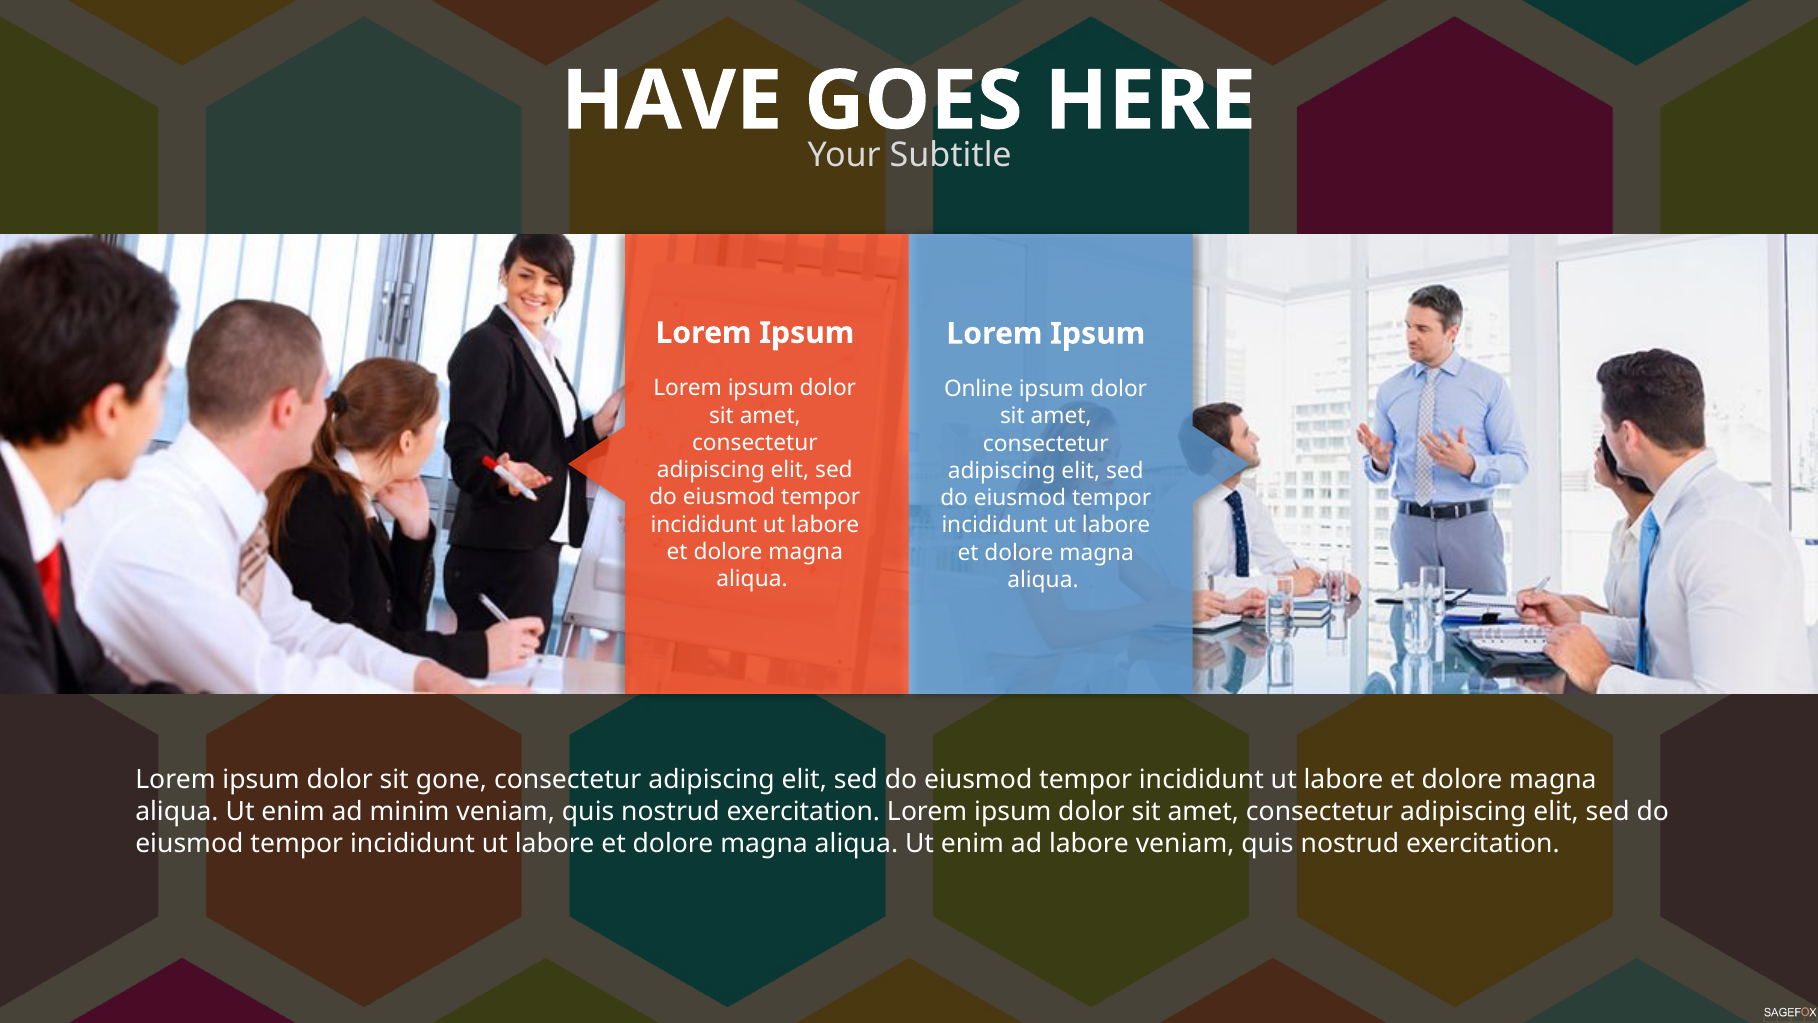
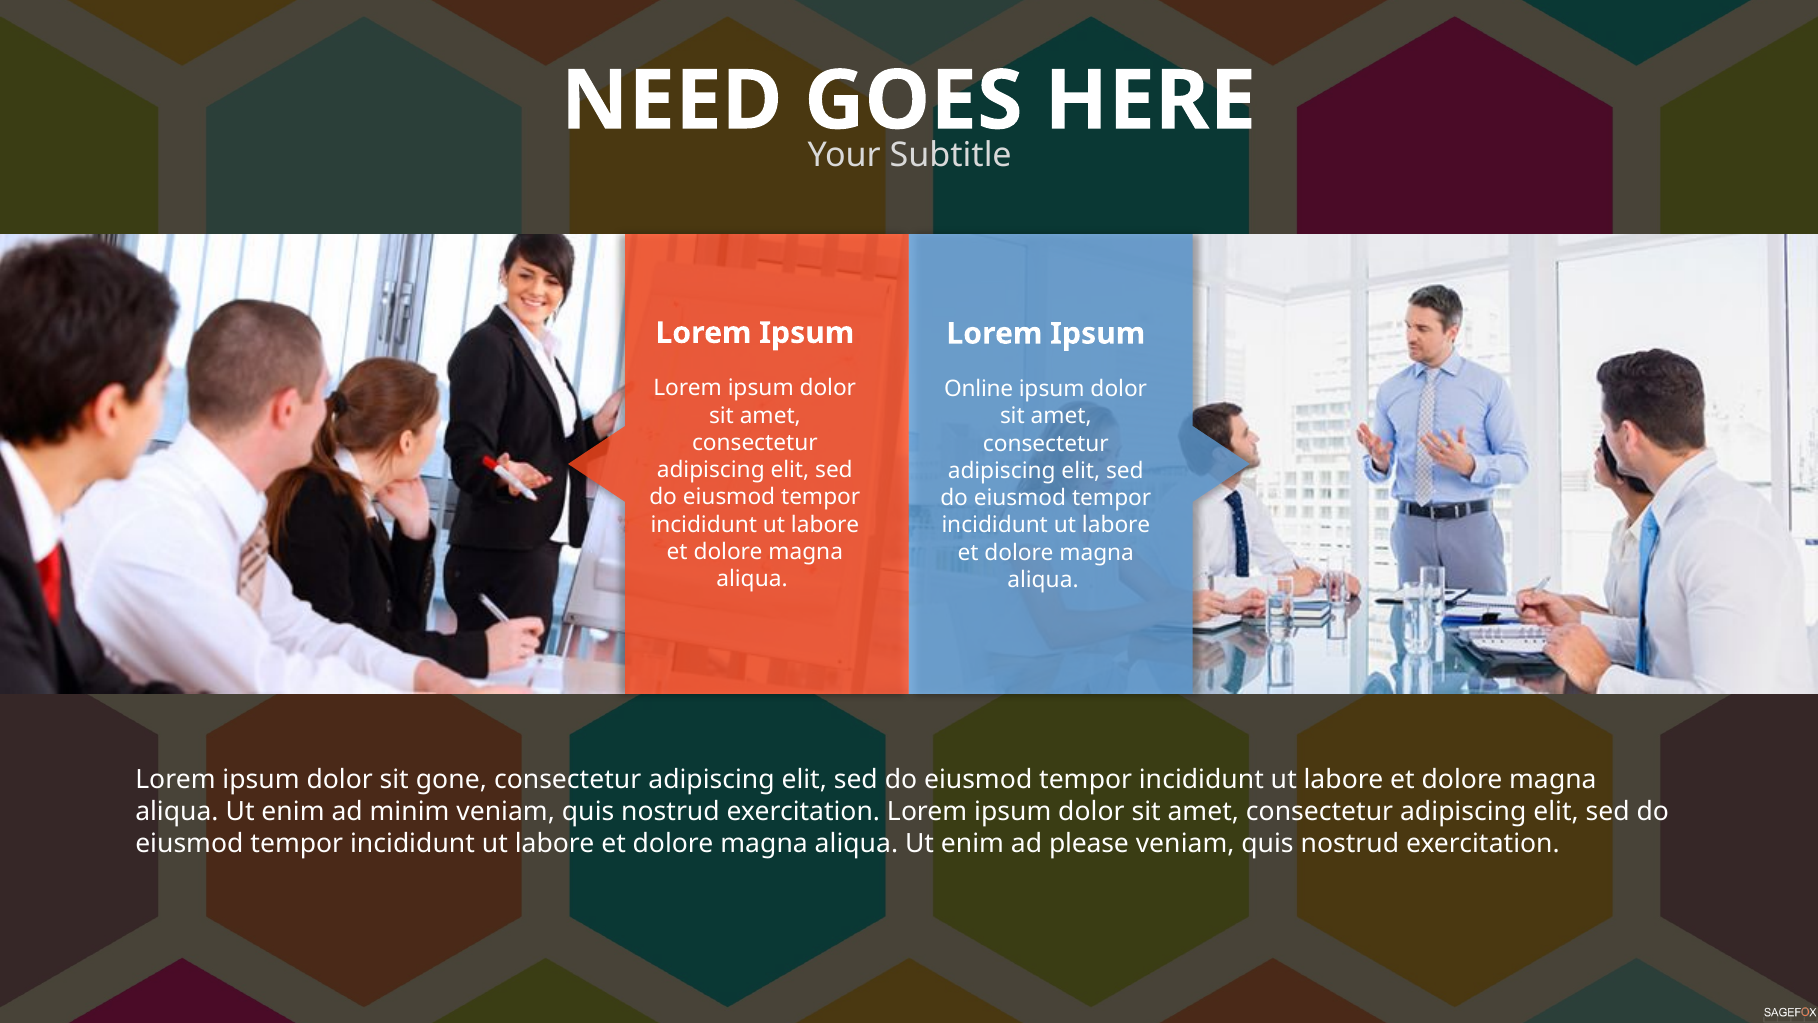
HAVE: HAVE -> NEED (672, 101)
ad labore: labore -> please (1089, 843)
